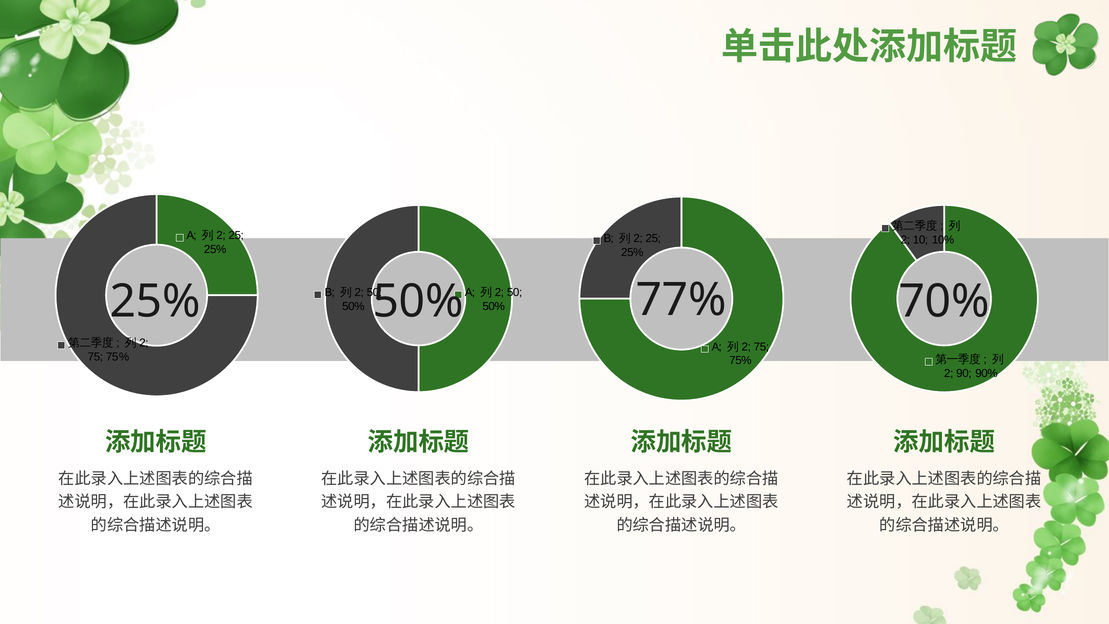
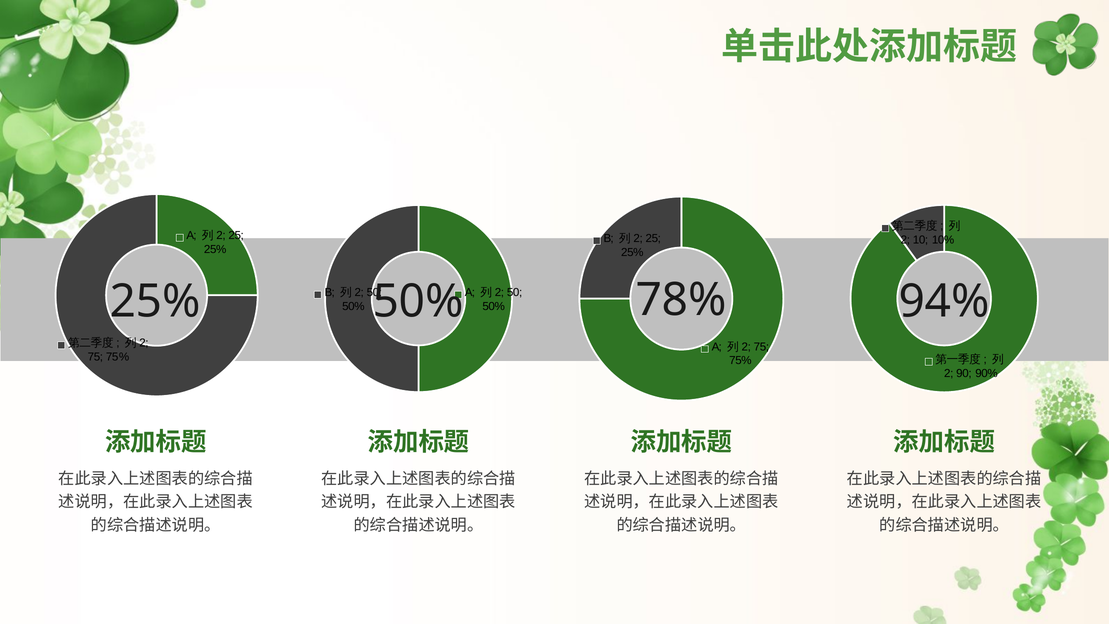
77%: 77% -> 78% (681, 300)
70%: 70% -> 94% (944, 302)
